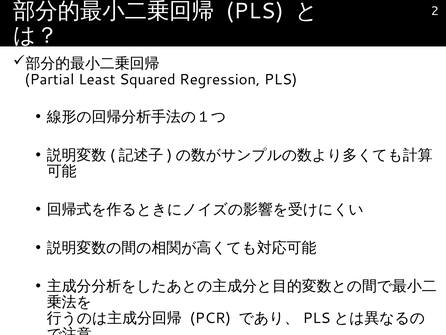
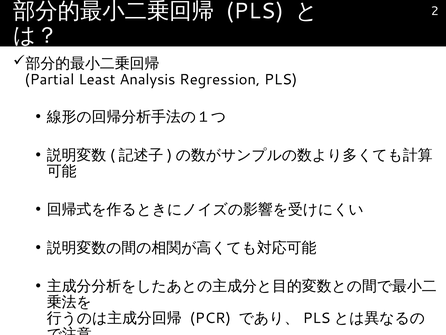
Squared: Squared -> Analysis (147, 80)
